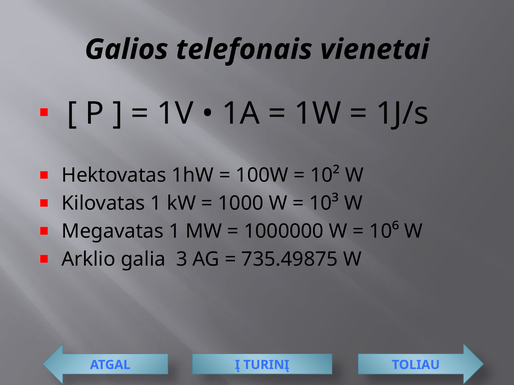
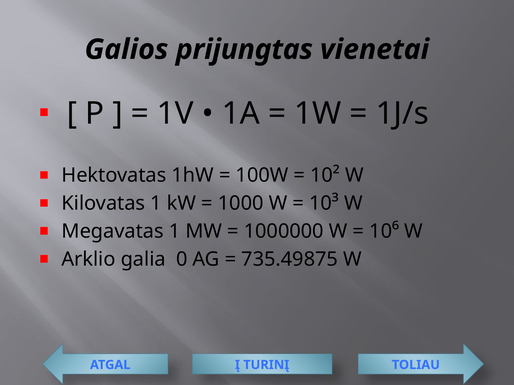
telefonais: telefonais -> prijungtas (244, 50)
3: 3 -> 0 (182, 260)
